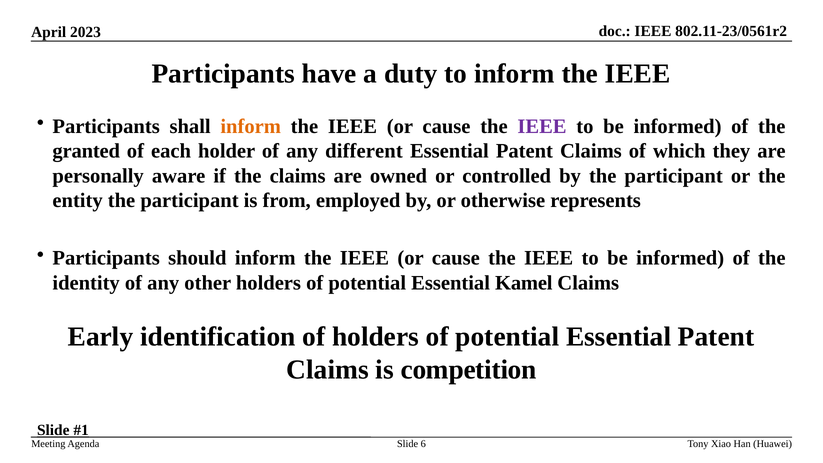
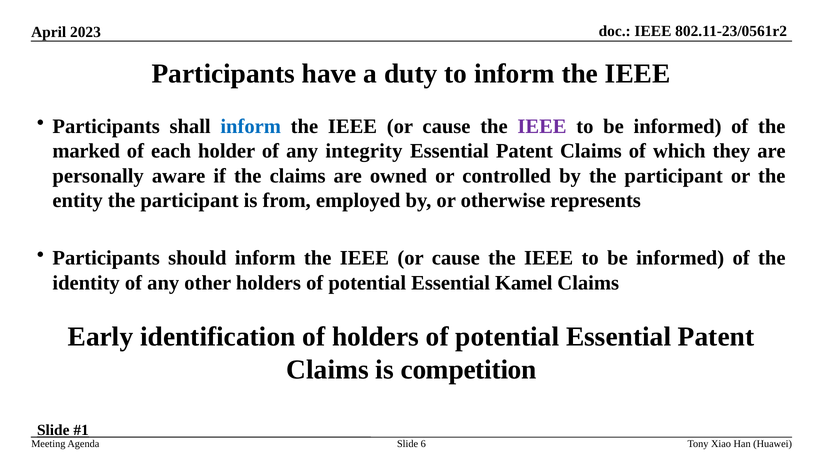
inform colour: orange -> blue (251, 126)
granted: granted -> marked (86, 151)
different: different -> integrity (364, 151)
